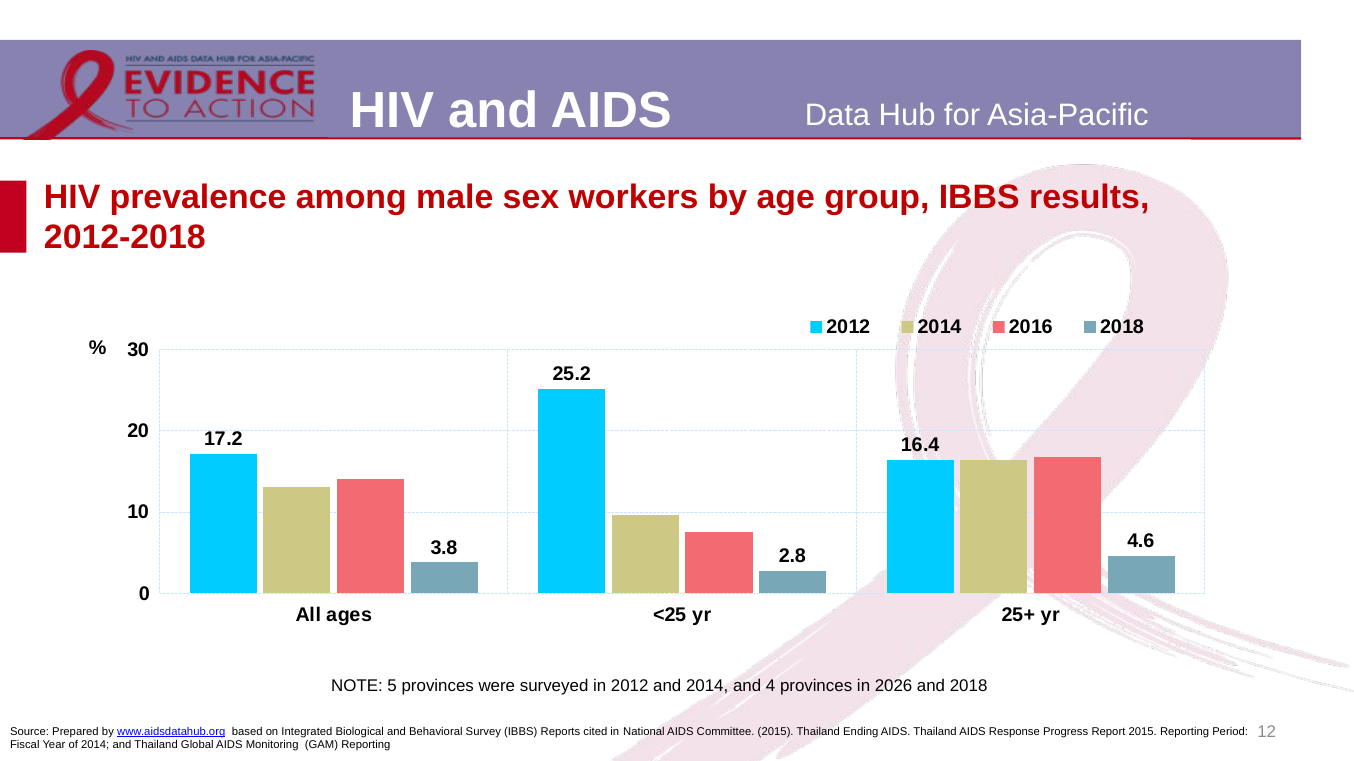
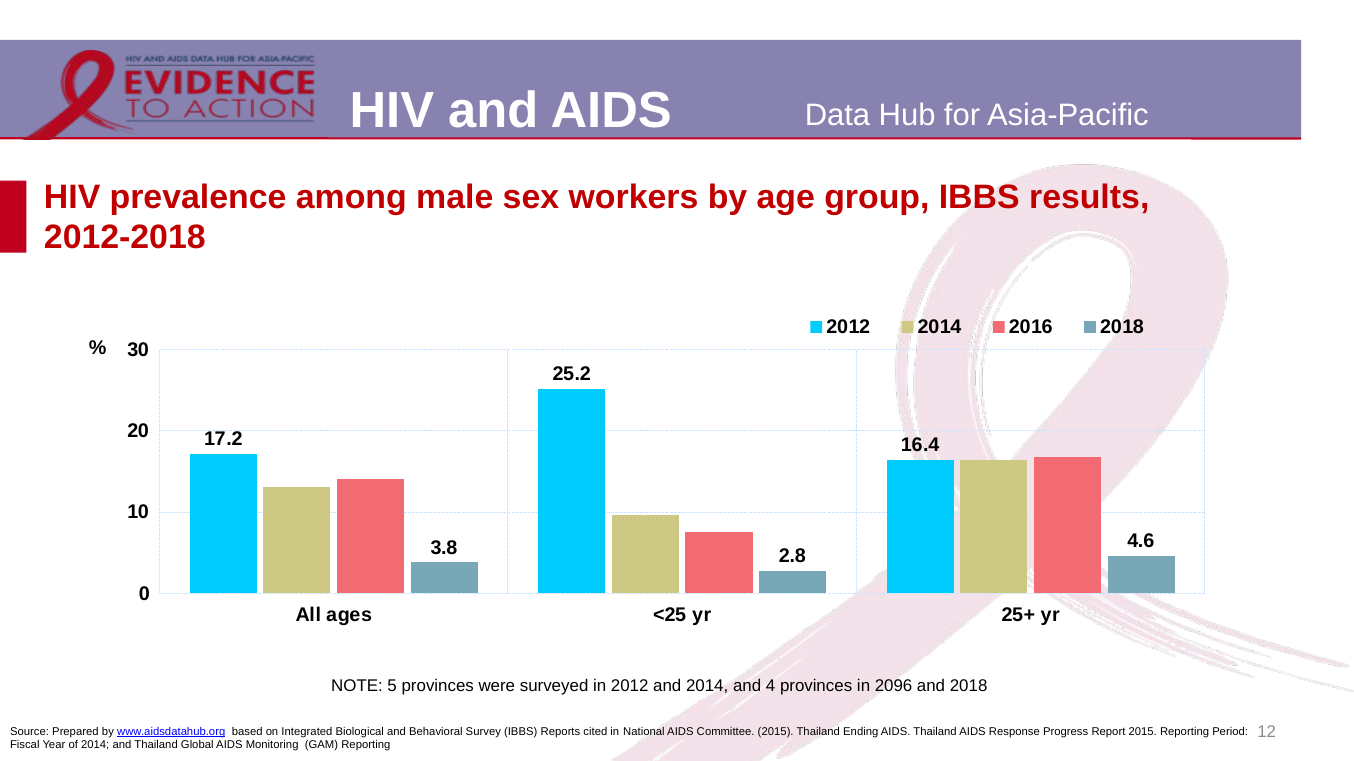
2026: 2026 -> 2096 (894, 687)
